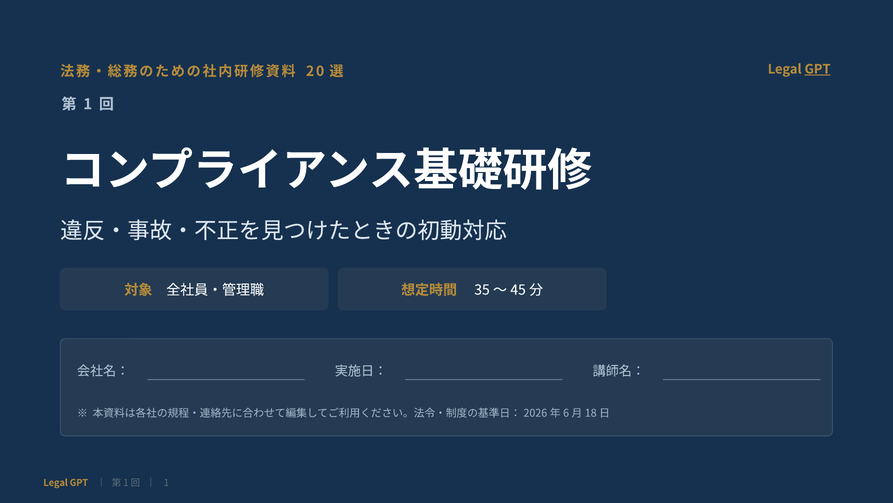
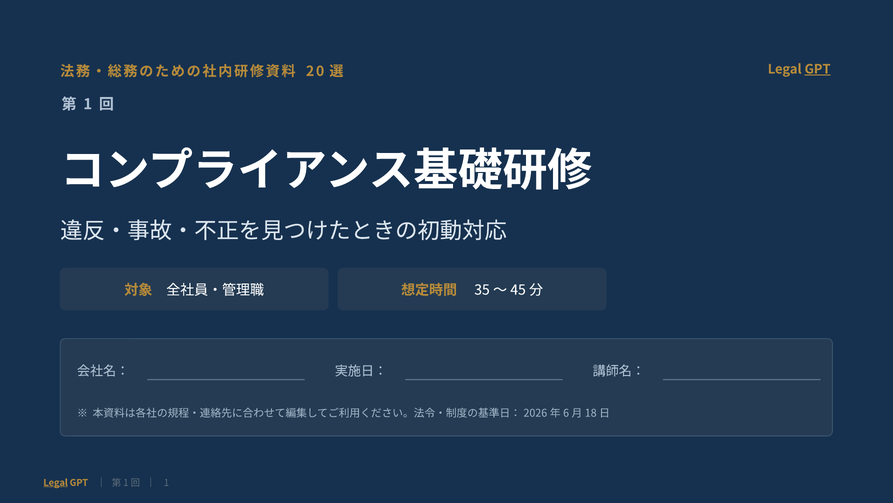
Legal underline: none -> present (56, 482)
